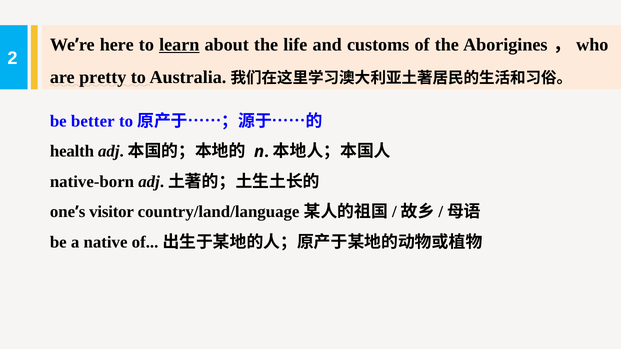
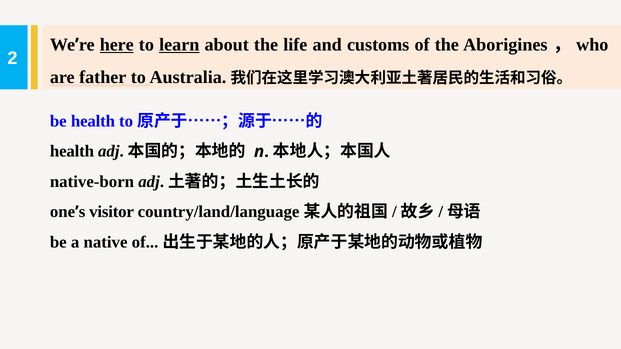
here underline: none -> present (117, 45)
pretty: pretty -> father (103, 77)
be better: better -> health (93, 121)
